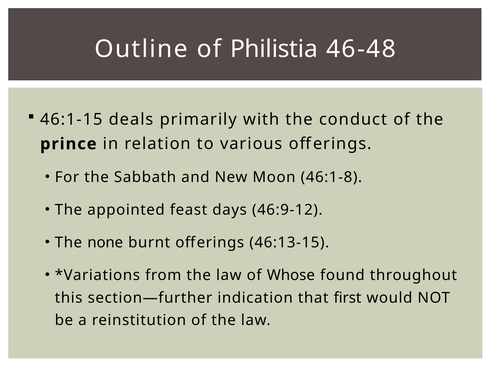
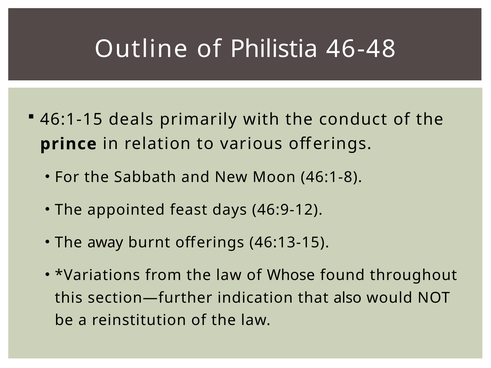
none: none -> away (105, 243)
first: first -> also (348, 298)
